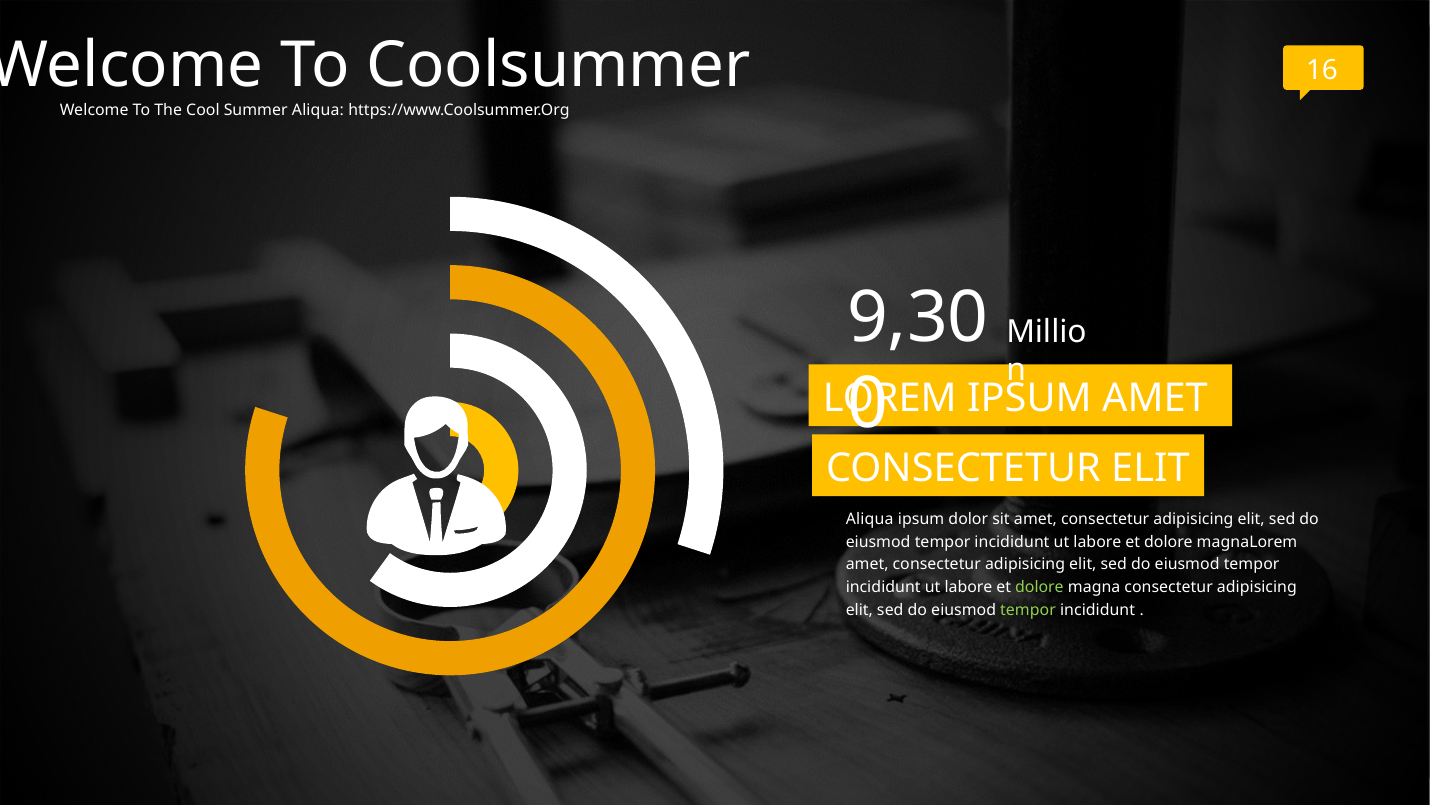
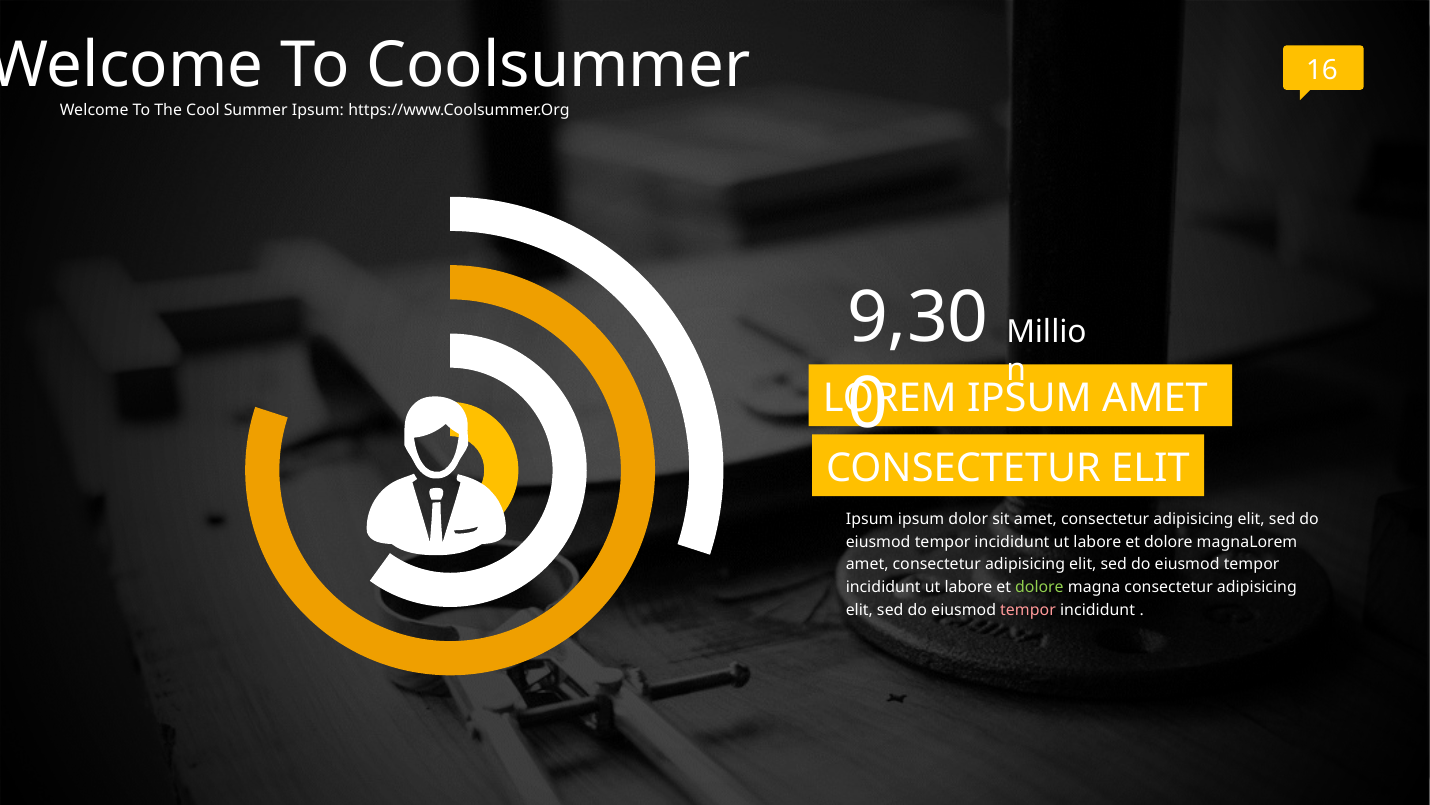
Summer Aliqua: Aliqua -> Ipsum (318, 111)
Aliqua: Aliqua -> Ipsum (870, 519)
tempor colour: light green -> pink (1028, 610)
